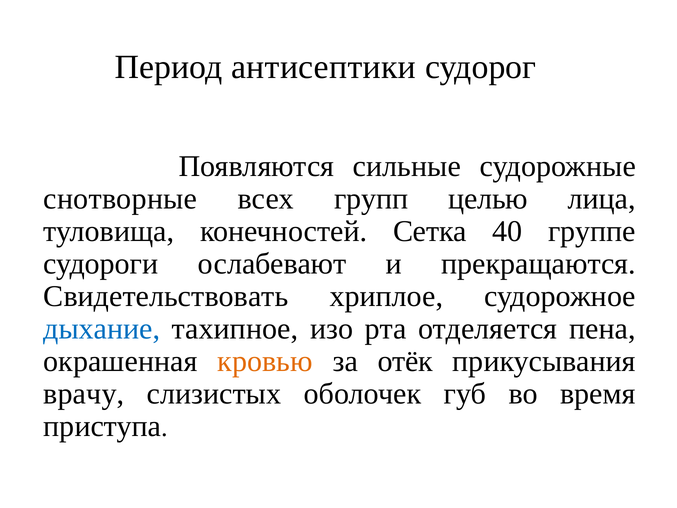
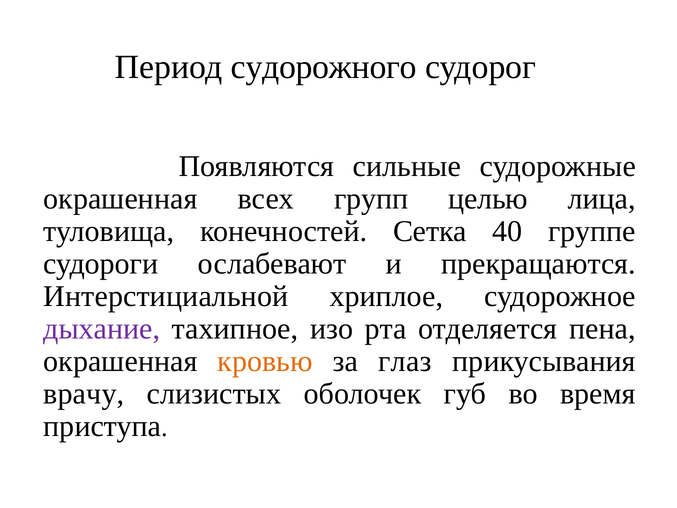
антисептики: антисептики -> судорожного (324, 67)
снотворные: снотворные -> окрашенная (120, 199)
Свидетельствовать: Свидетельствовать -> Интерстициальной (166, 296)
дыхание colour: blue -> purple (102, 329)
отёк: отёк -> глаз (405, 361)
